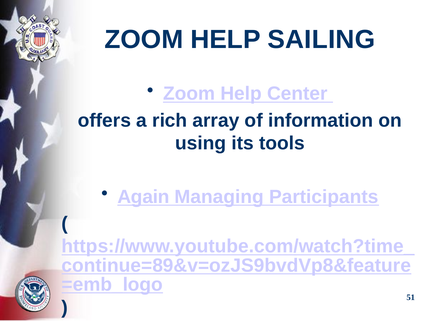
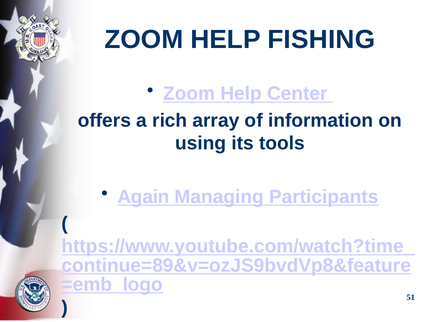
SAILING: SAILING -> FISHING (321, 39)
